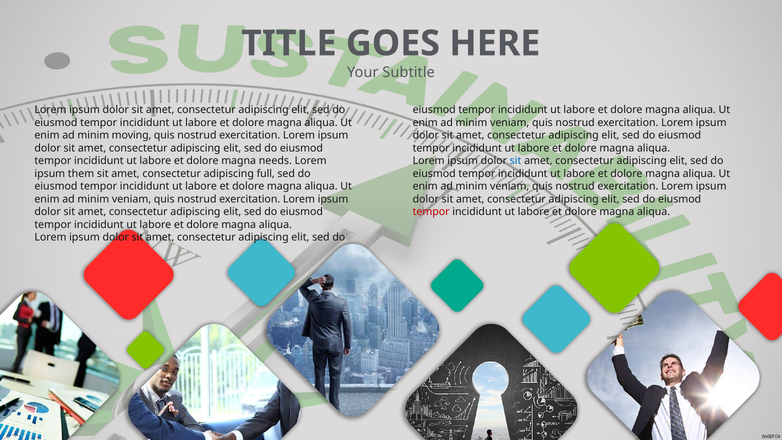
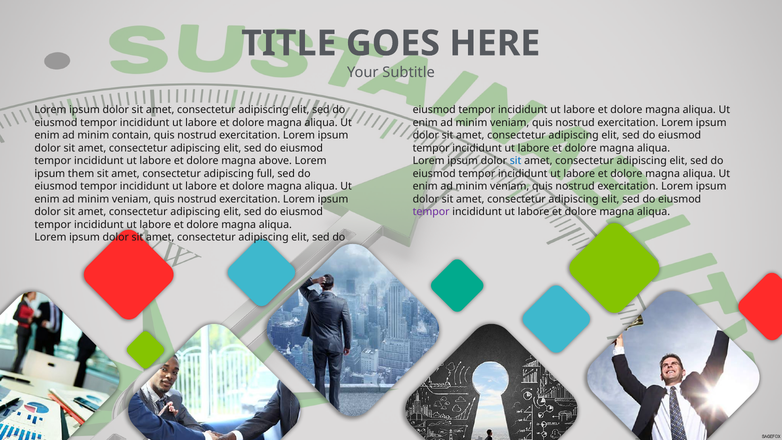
moving: moving -> contain (132, 135)
needs: needs -> above (275, 161)
tempor colour: red -> purple (431, 212)
